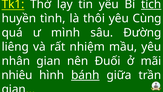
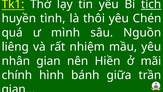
Cùng: Cùng -> Chén (147, 18)
Đường: Đường -> Nguồn (142, 33)
Đuối: Đuối -> Hiền (108, 61)
nhiêu: nhiêu -> chính (17, 75)
bánh underline: present -> none (85, 75)
